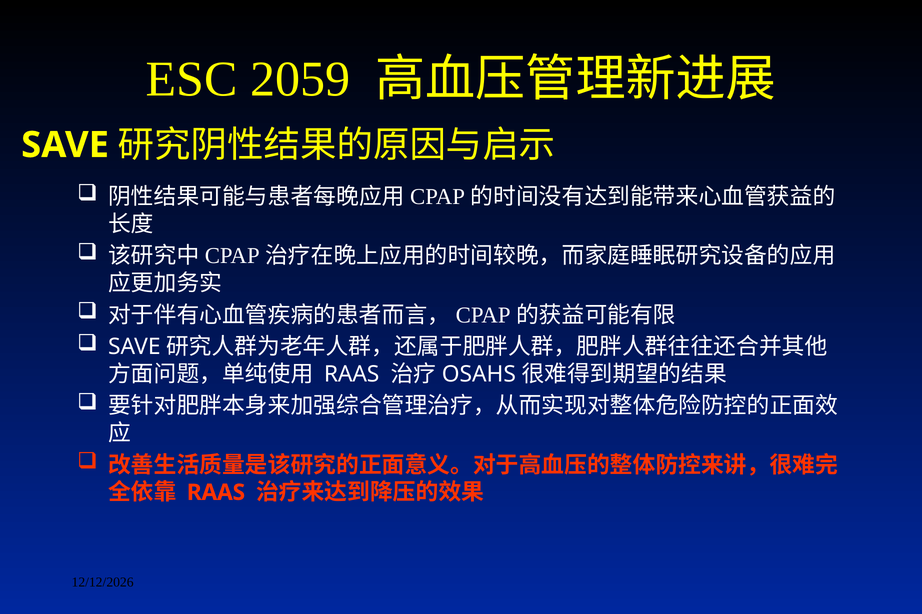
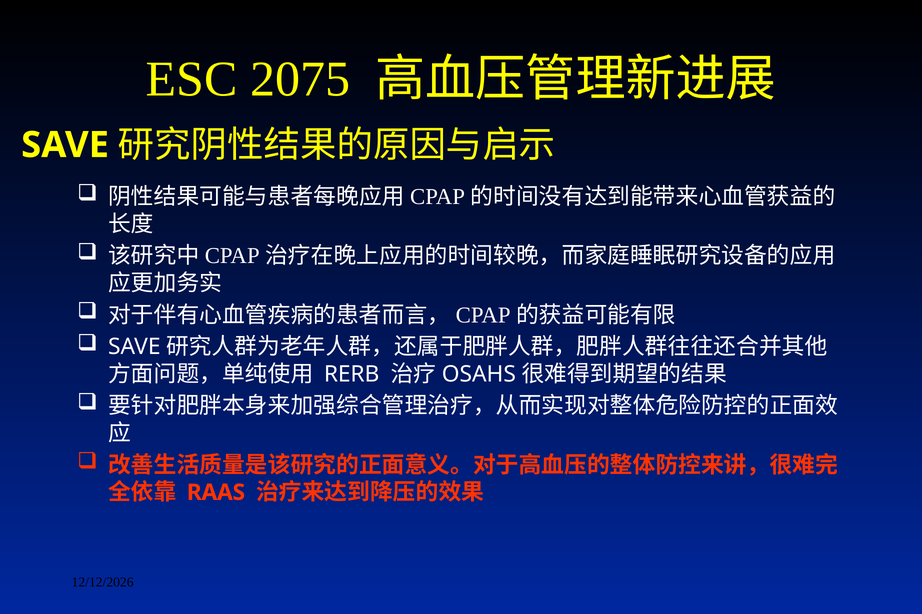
2059: 2059 -> 2075 (300, 79)
RAAS: RAAS -> RERB (352, 375)
